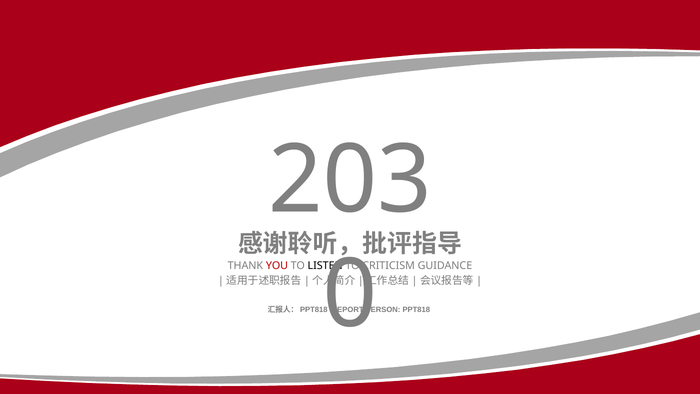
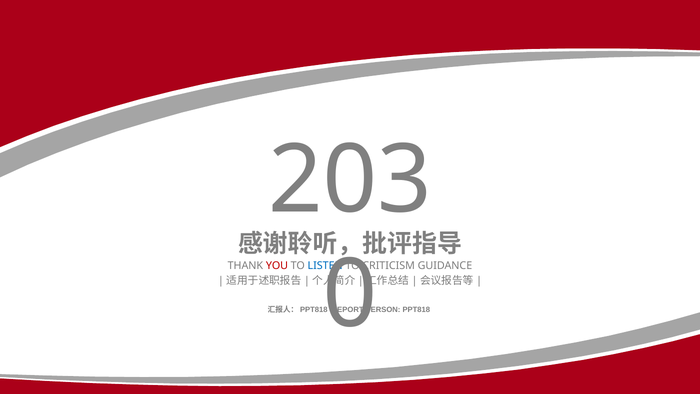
LISTEN colour: black -> blue (325, 266)
